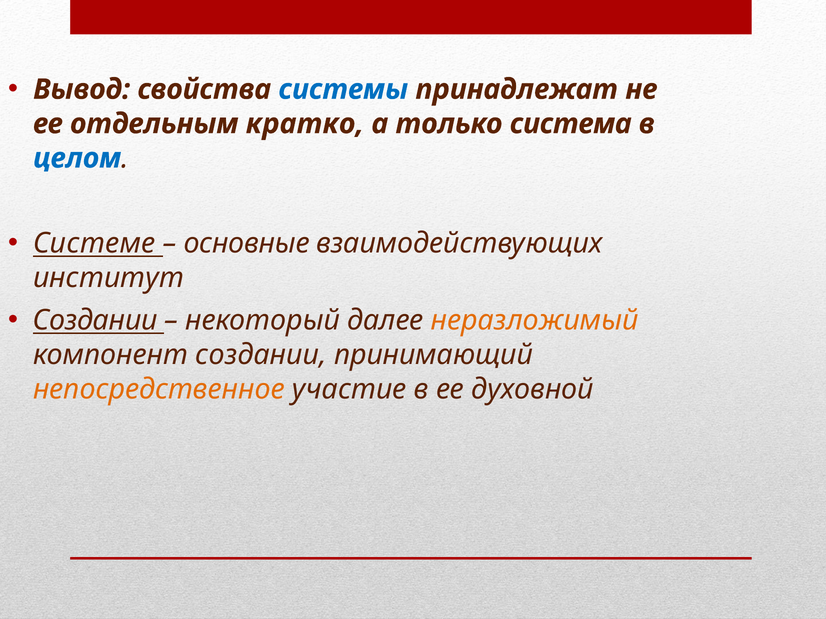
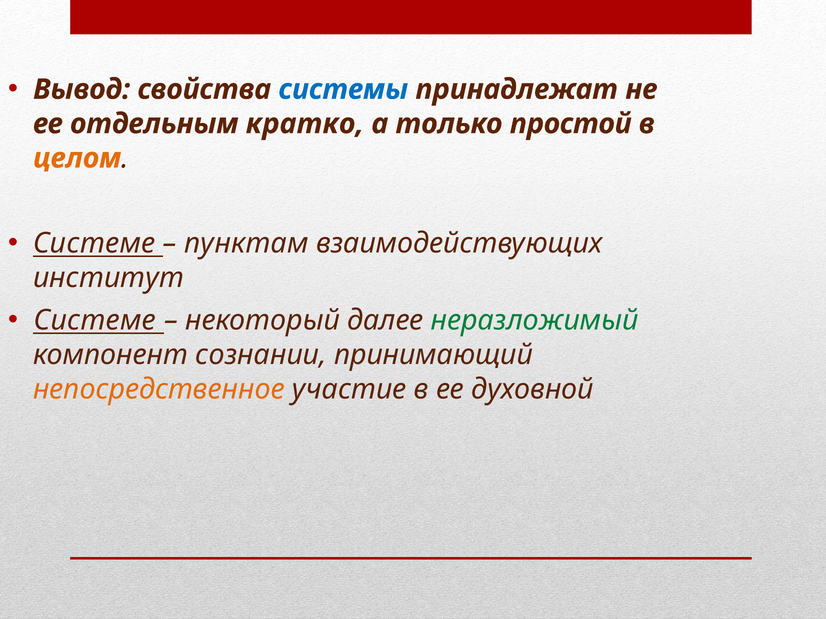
система: система -> простой (571, 124)
целом colour: blue -> orange (77, 158)
основные: основные -> пунктам (246, 244)
Создании: Создании -> Системе (95, 321)
неразложимый colour: orange -> green (535, 321)
компонент создании: создании -> сознании (261, 355)
